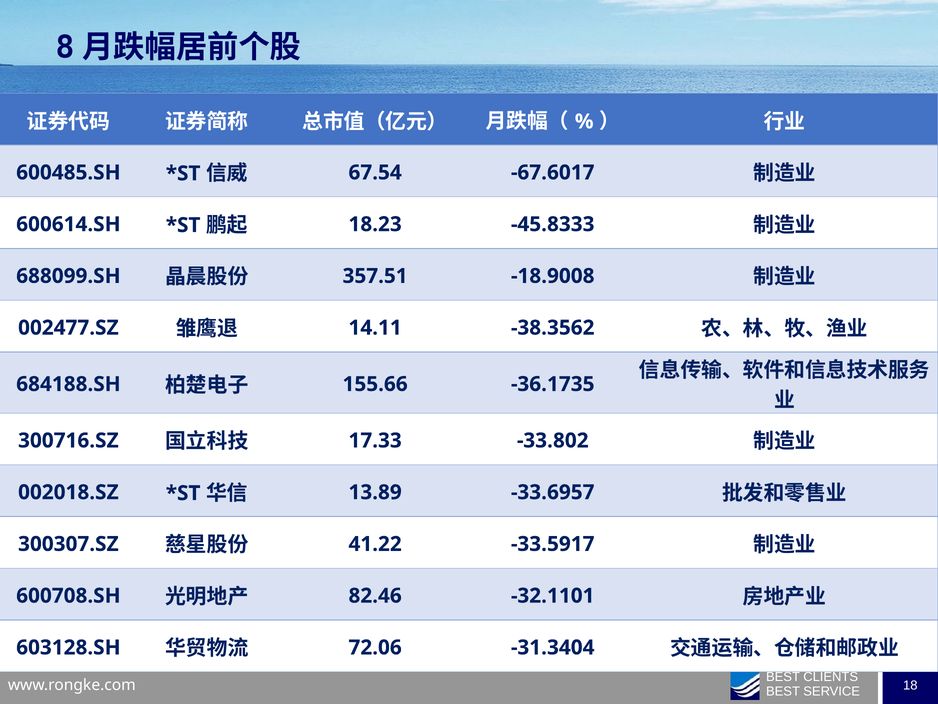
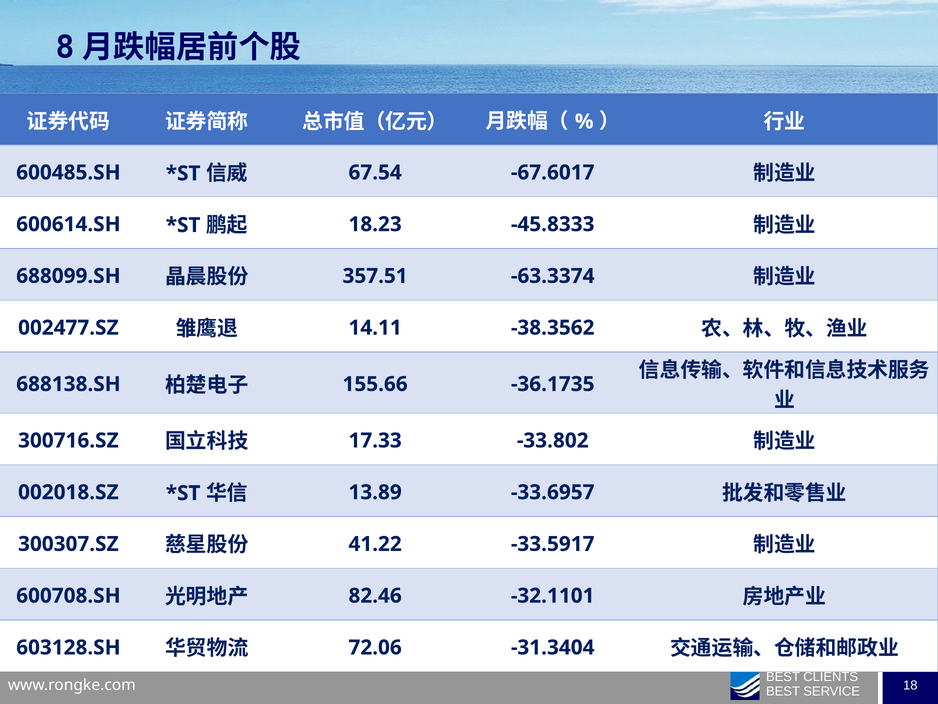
-18.9008: -18.9008 -> -63.3374 (553, 276)
684188.SH: 684188.SH -> 688138.SH (68, 384)
